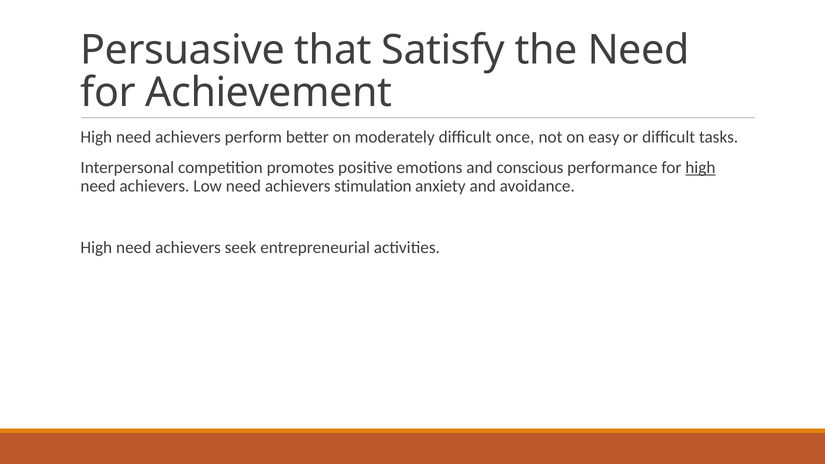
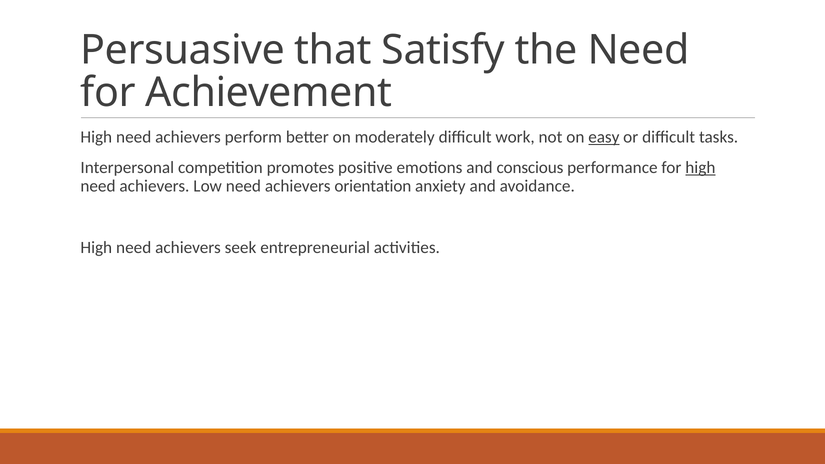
once: once -> work (515, 137)
easy underline: none -> present (604, 137)
stimulation: stimulation -> orientation (373, 186)
